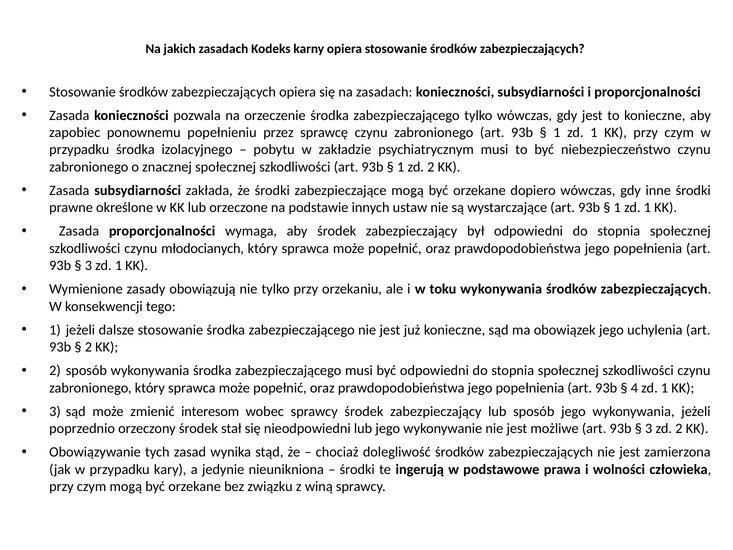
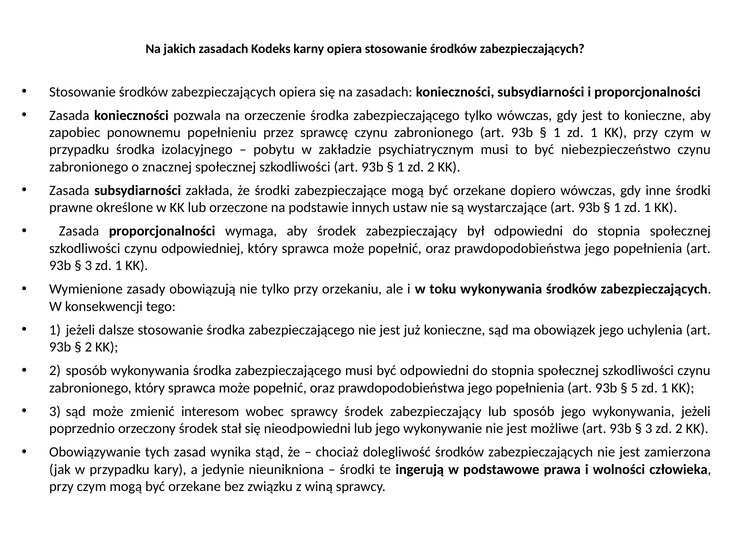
młodocianych: młodocianych -> odpowiedniej (202, 248)
4: 4 -> 5 (634, 388)
